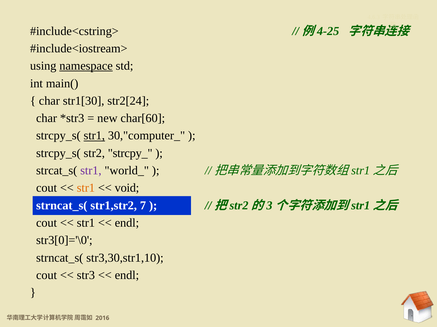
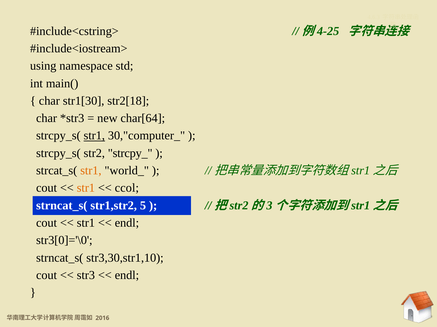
namespace underline: present -> none (86, 66)
str2[24: str2[24 -> str2[18 (128, 101)
char[60: char[60 -> char[64 (143, 118)
str1 colour: purple -> orange (91, 171)
void: void -> ccol (127, 188)
7: 7 -> 5 (143, 206)
